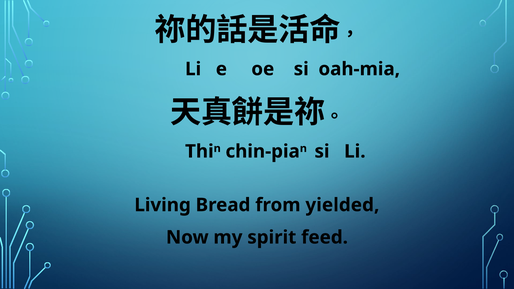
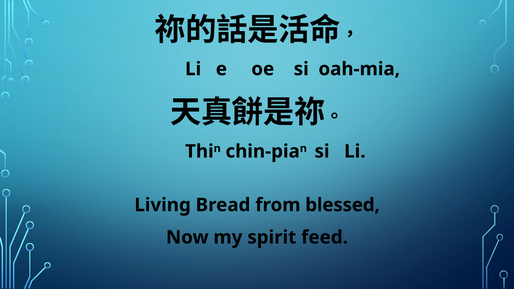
yielded: yielded -> blessed (343, 205)
